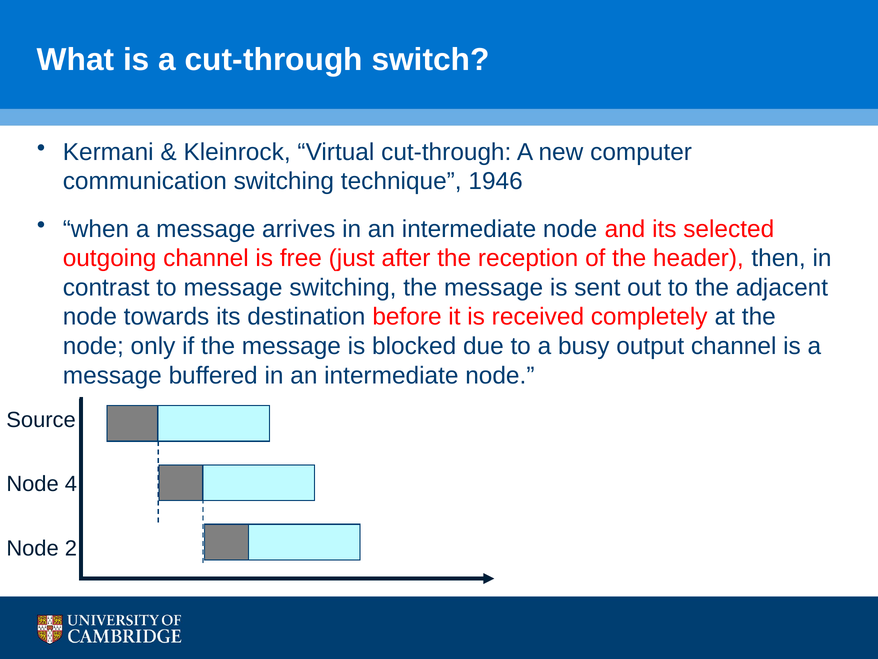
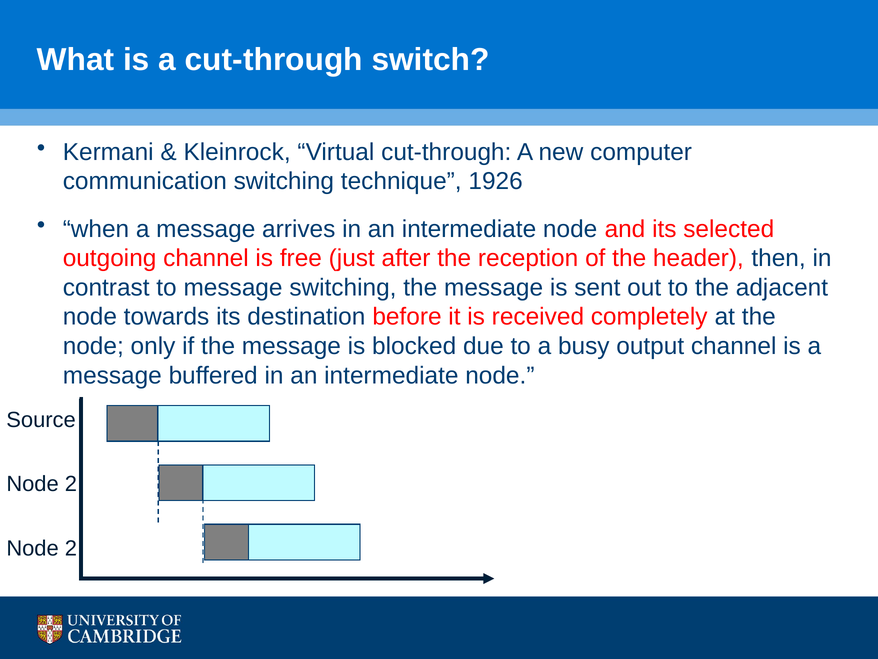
1946: 1946 -> 1926 (496, 181)
4: 4 -> 2 (71, 484)
